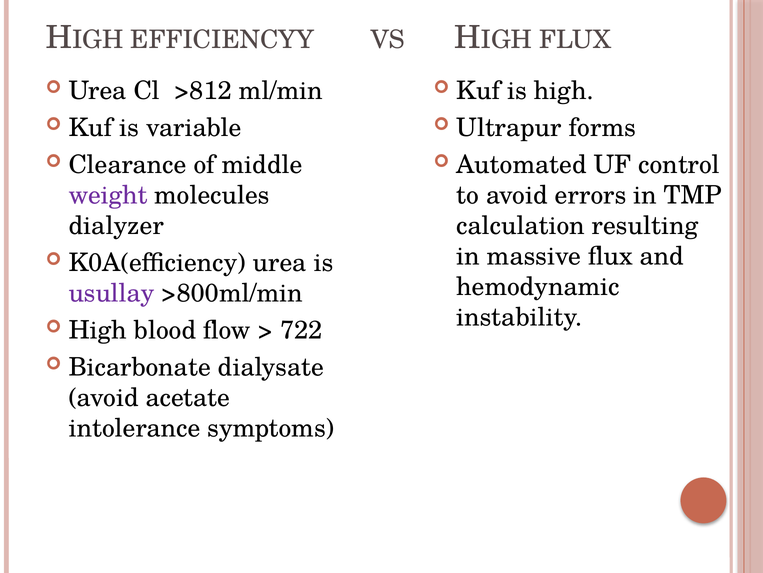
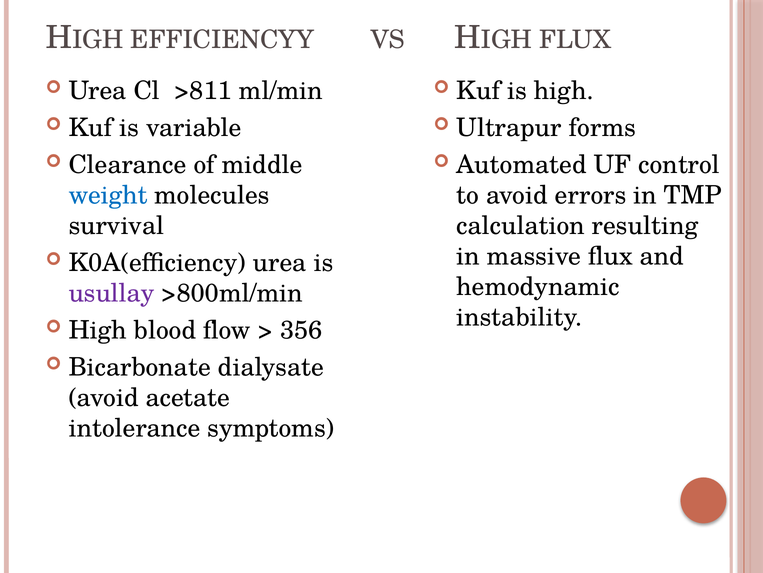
>812: >812 -> >811 (203, 91)
weight colour: purple -> blue (108, 195)
dialyzer: dialyzer -> survival (116, 226)
722: 722 -> 356 (301, 330)
